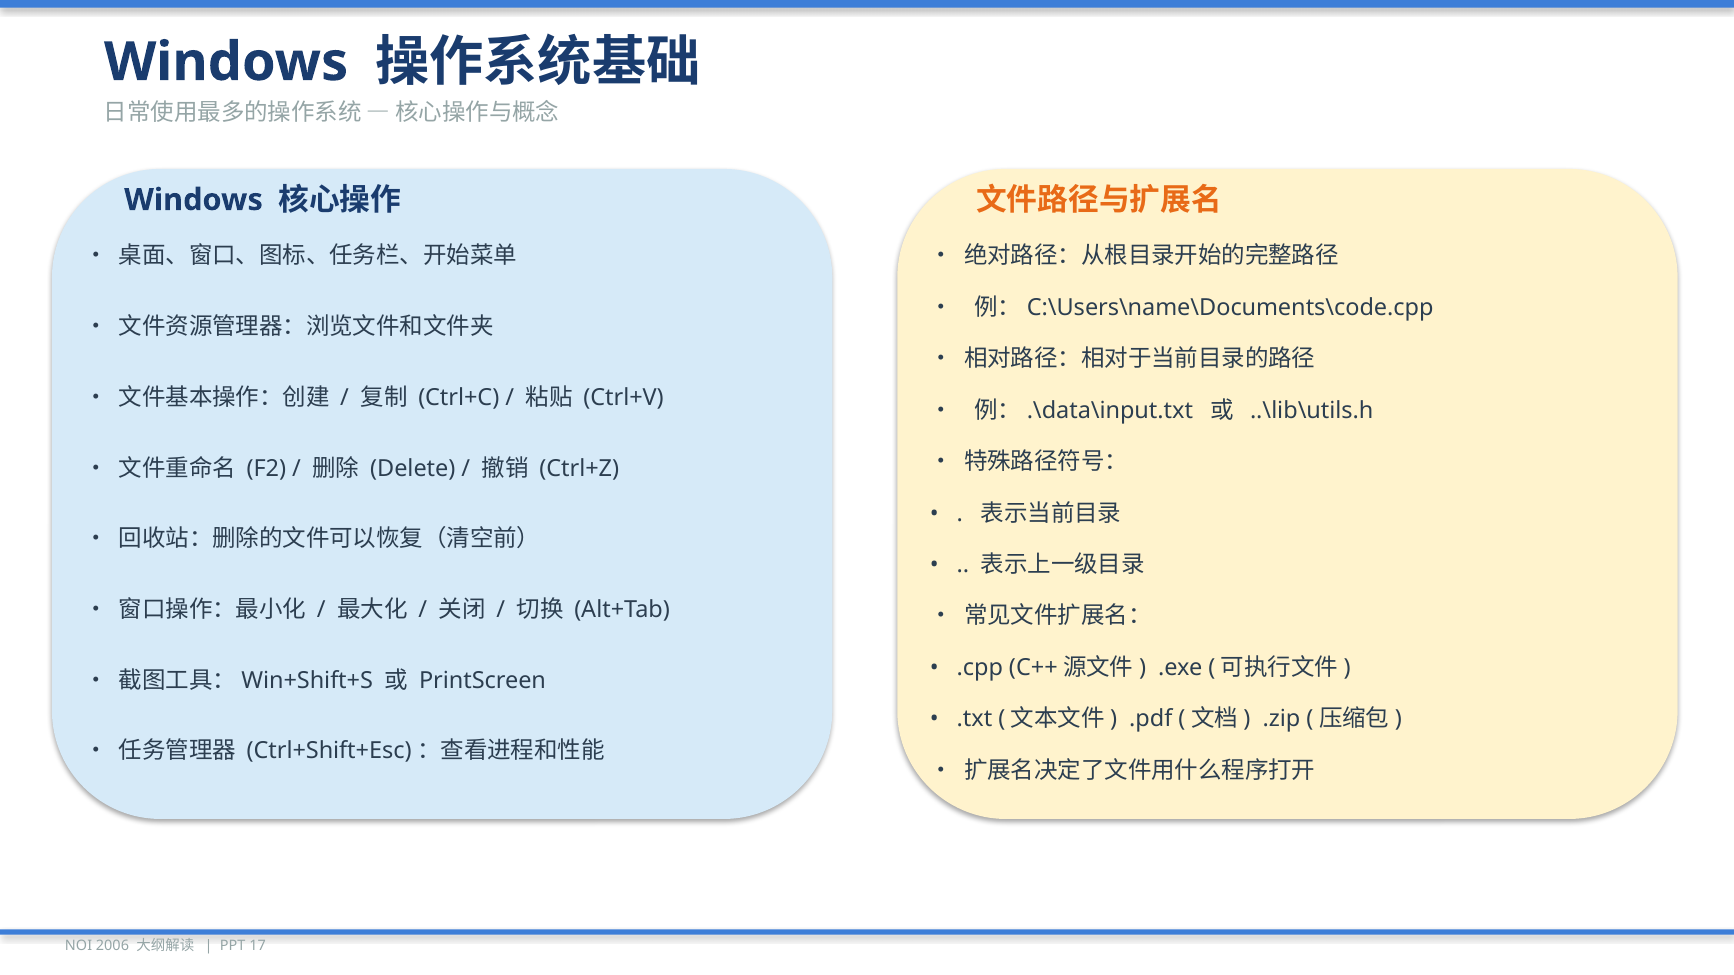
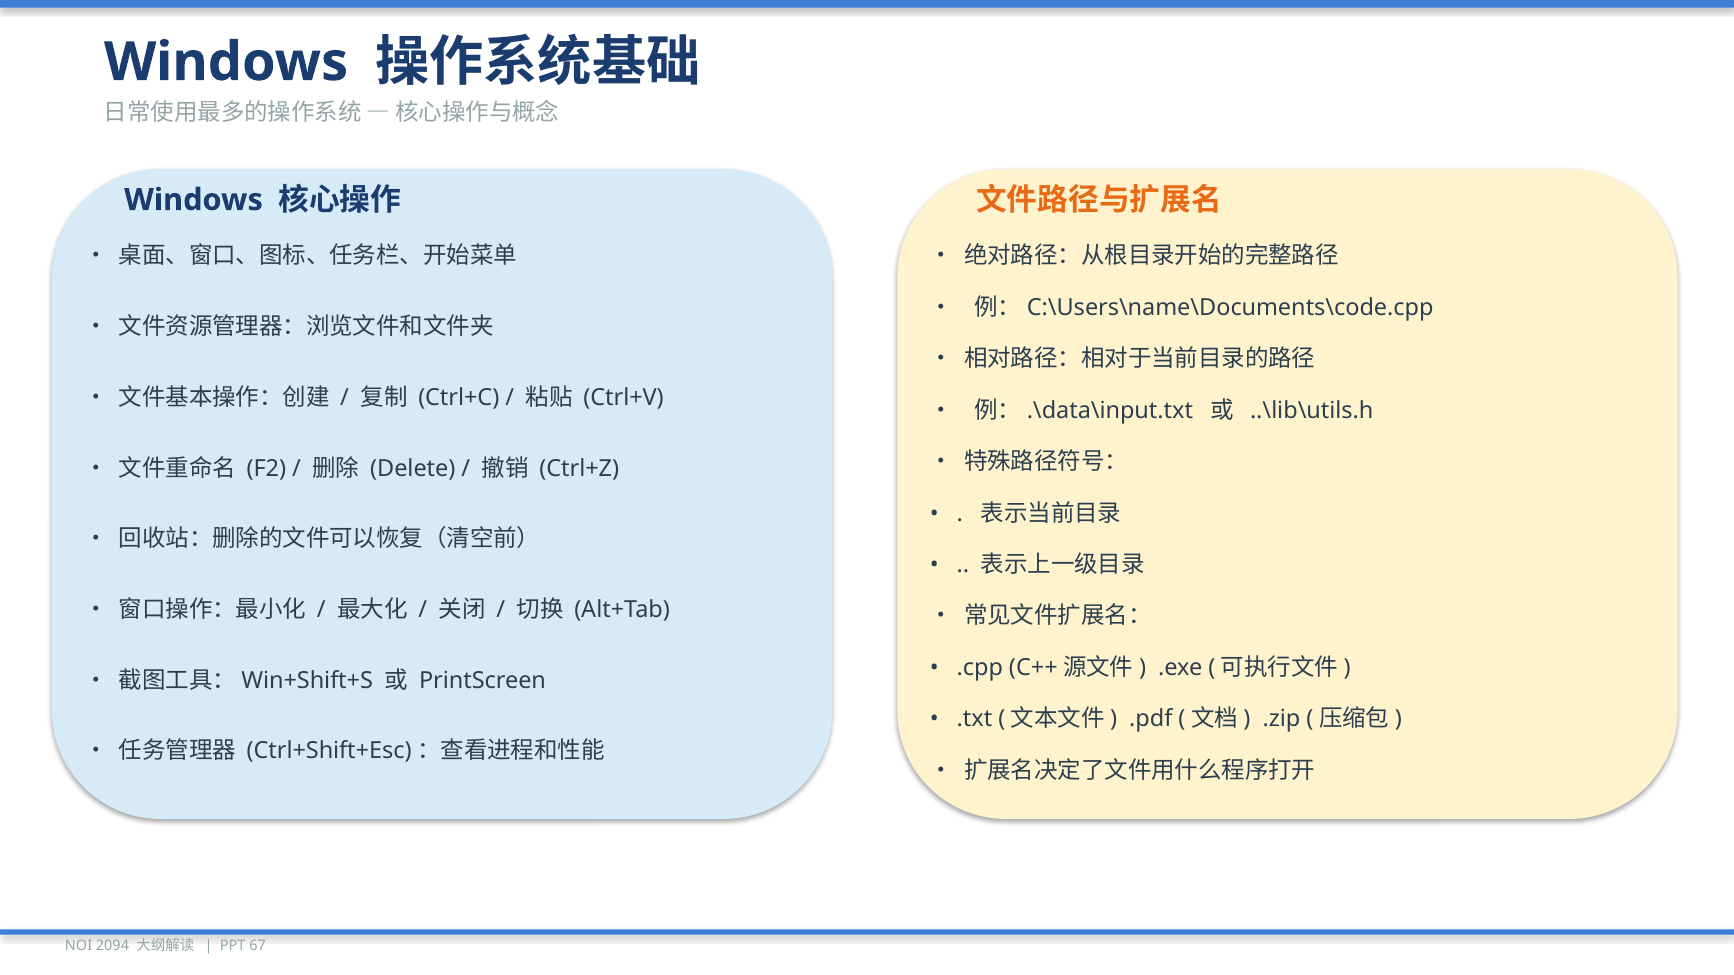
2006: 2006 -> 2094 (112, 946)
17: 17 -> 67 (258, 946)
